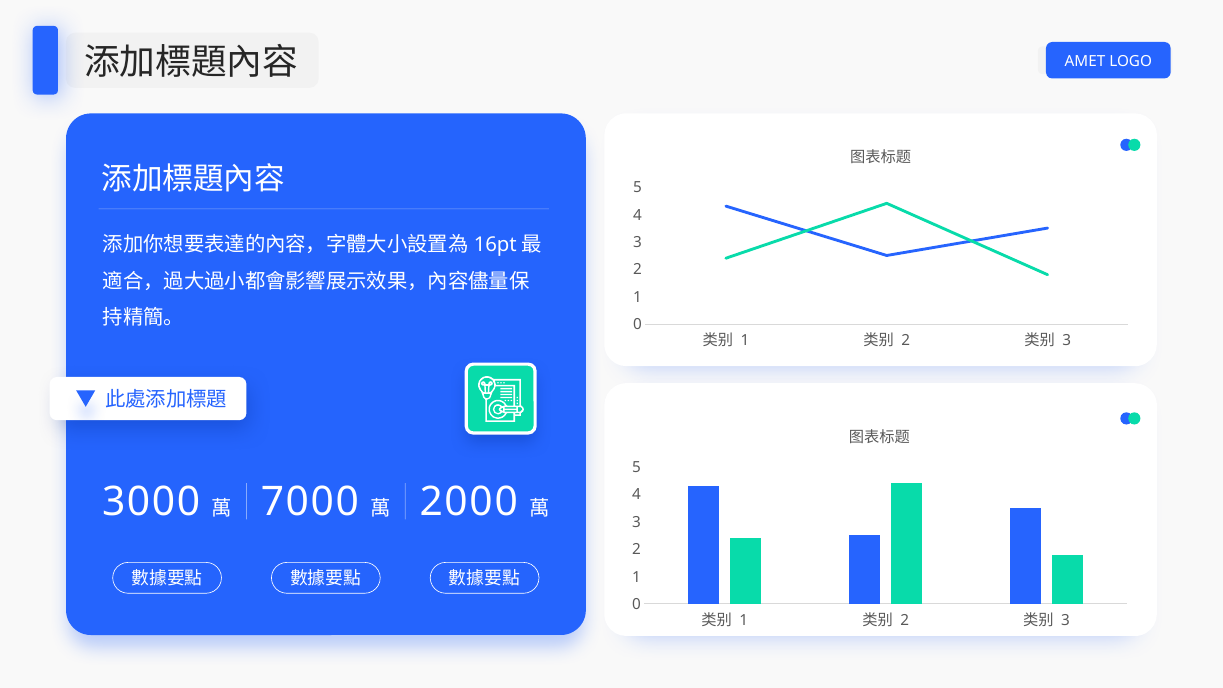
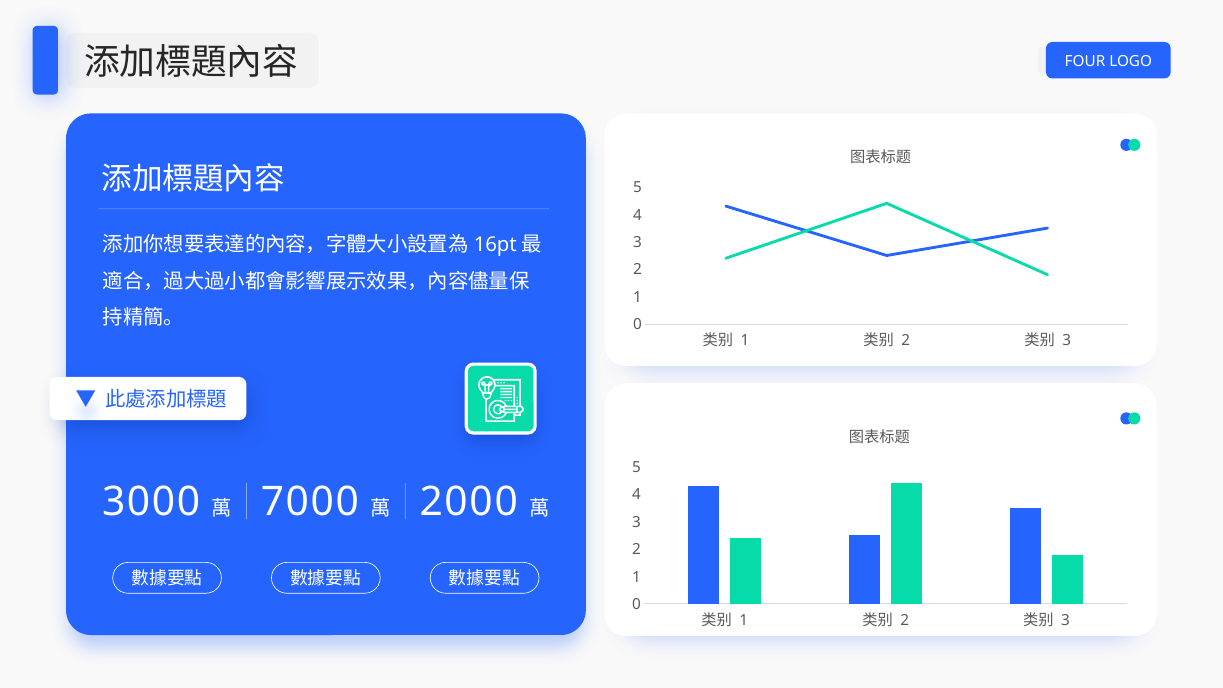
AMET: AMET -> FOUR (1085, 61)
